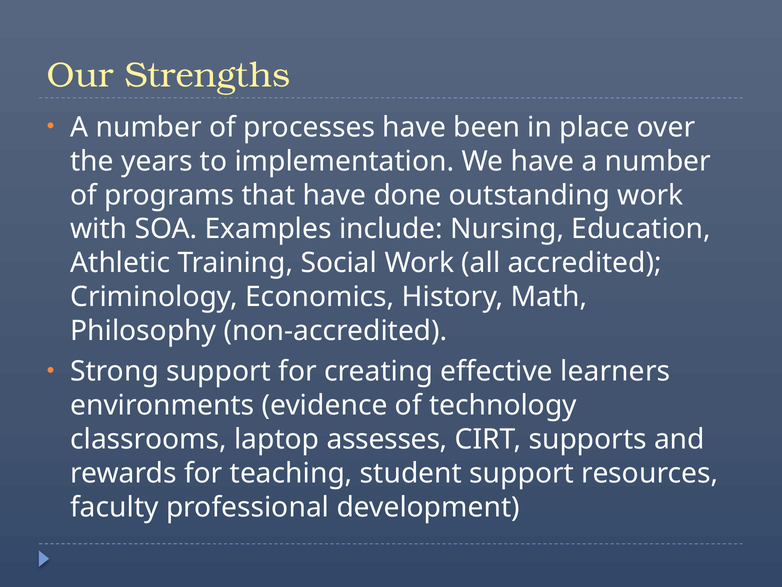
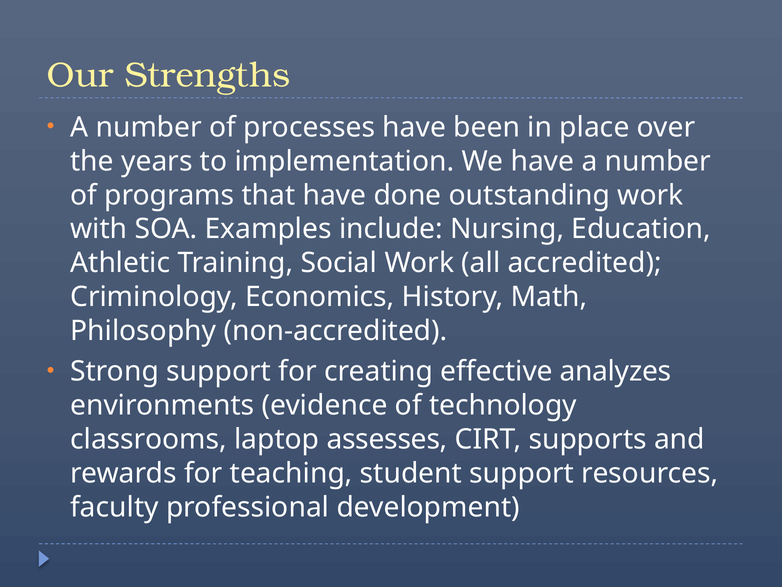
learners: learners -> analyzes (615, 371)
